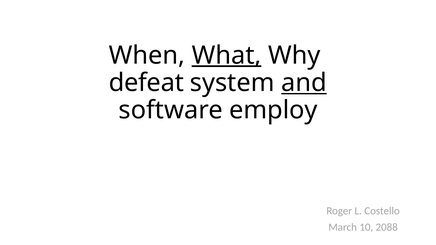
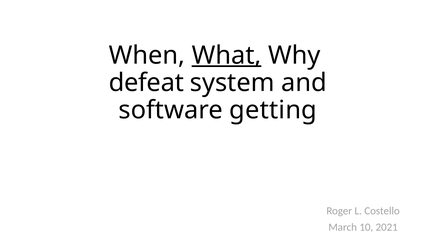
and underline: present -> none (304, 83)
employ: employ -> getting (273, 110)
2088: 2088 -> 2021 (387, 227)
